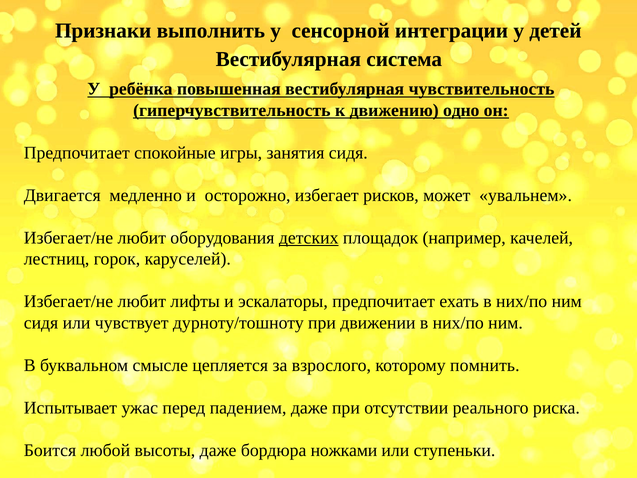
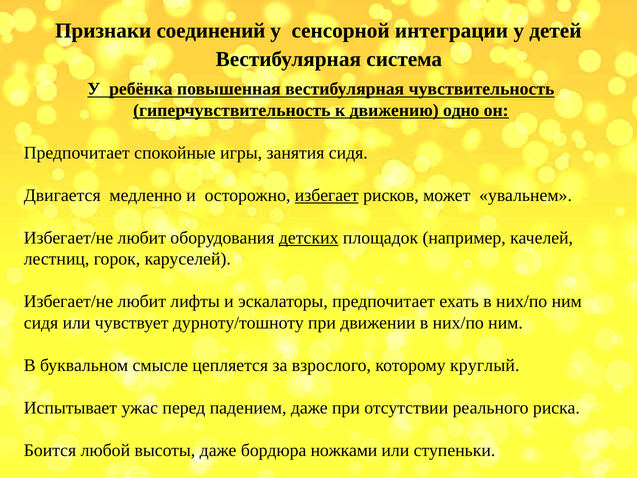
выполнить: выполнить -> соединений (211, 30)
избегает underline: none -> present (327, 195)
помнить: помнить -> круглый (485, 365)
